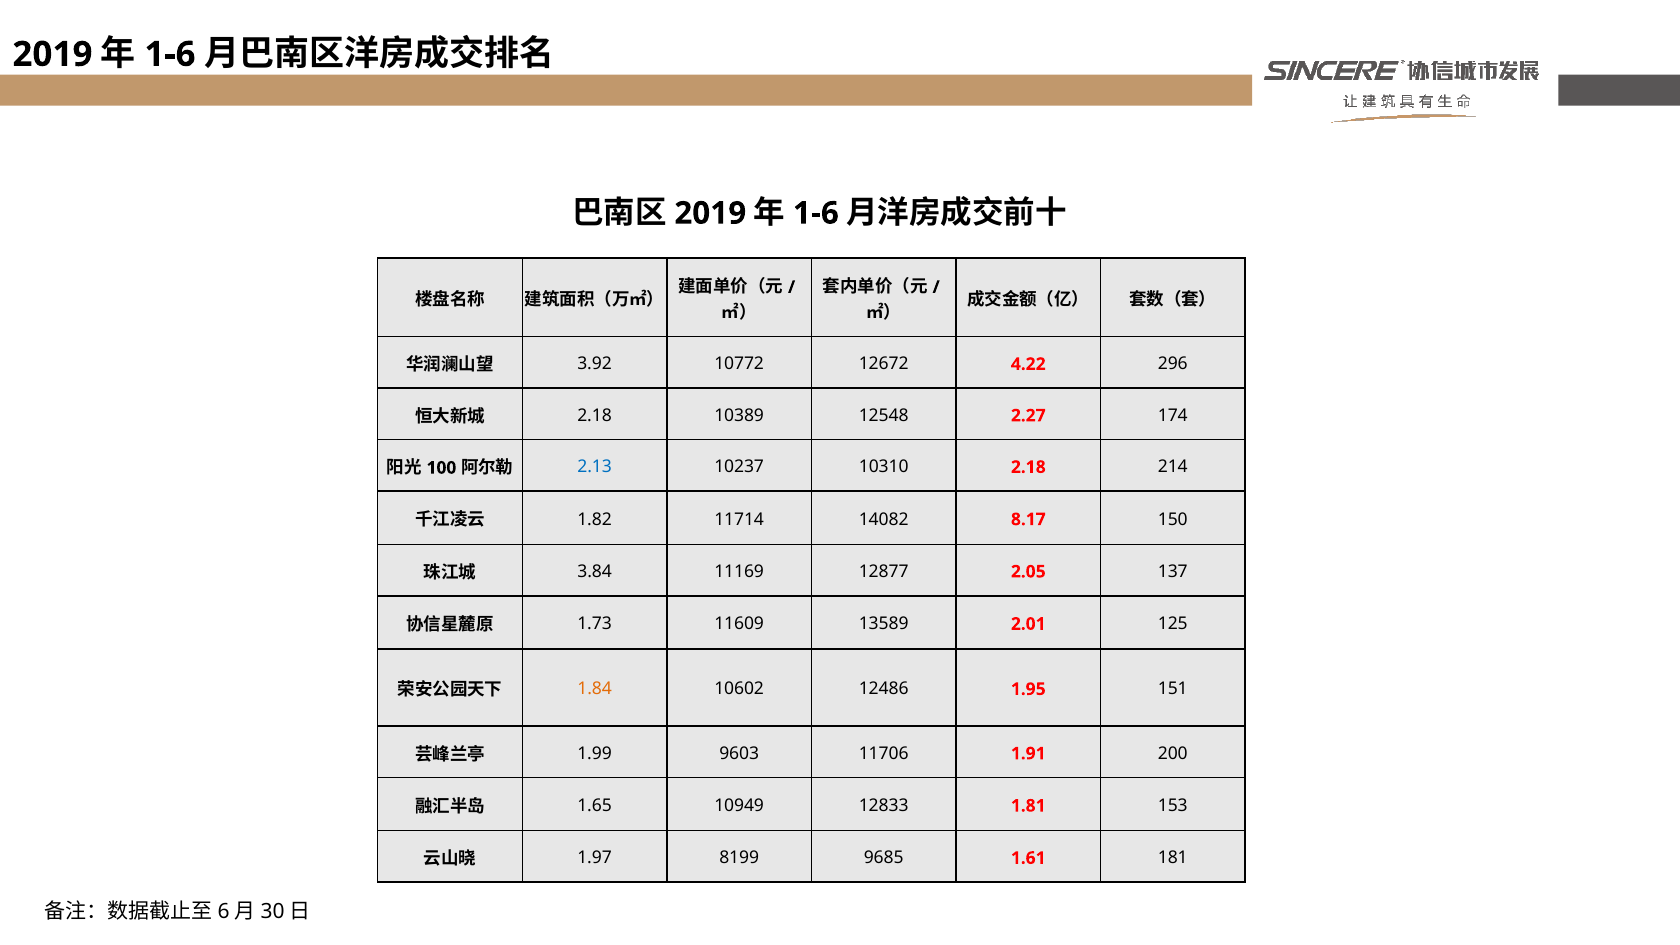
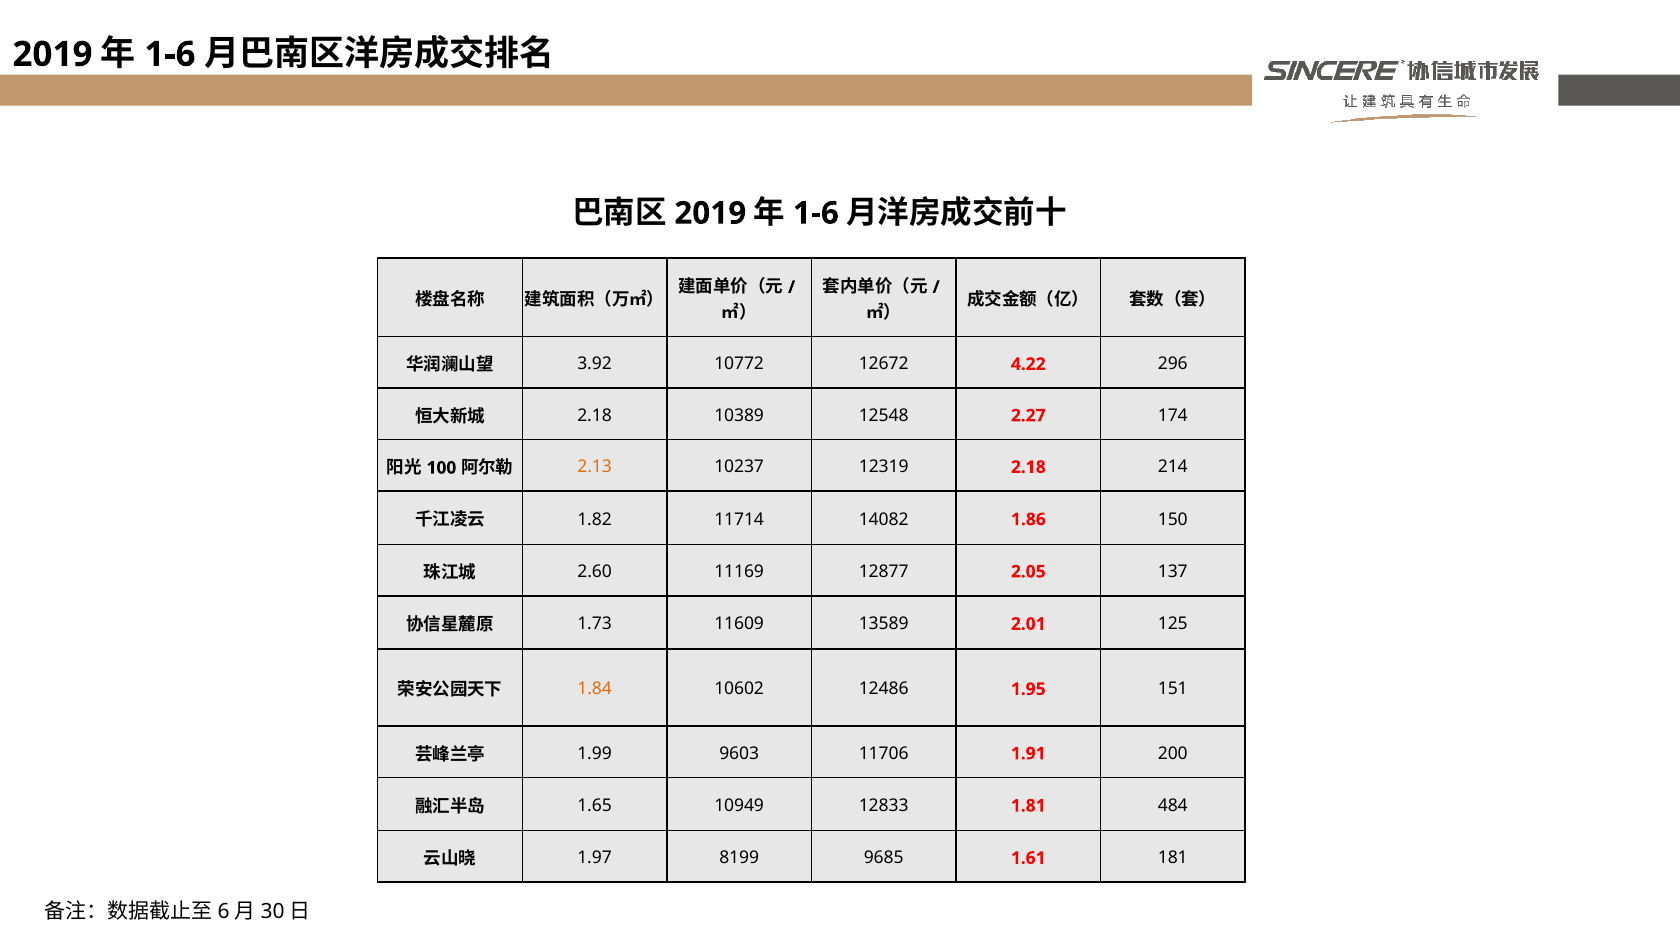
2.13 colour: blue -> orange (595, 467)
10310: 10310 -> 12319 (884, 467)
8.17: 8.17 -> 1.86 (1028, 519)
3.84: 3.84 -> 2.60 (595, 572)
153: 153 -> 484 (1173, 806)
